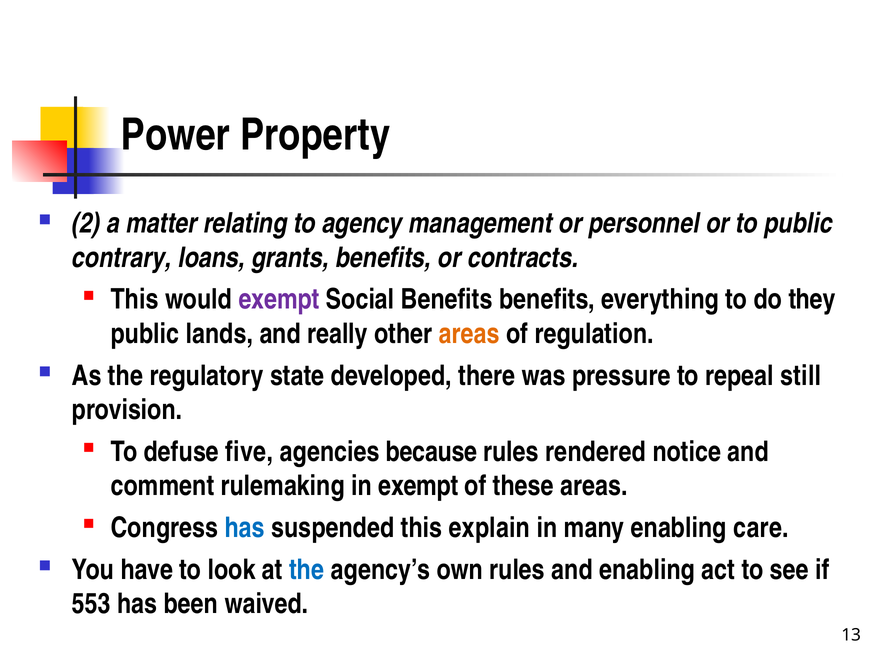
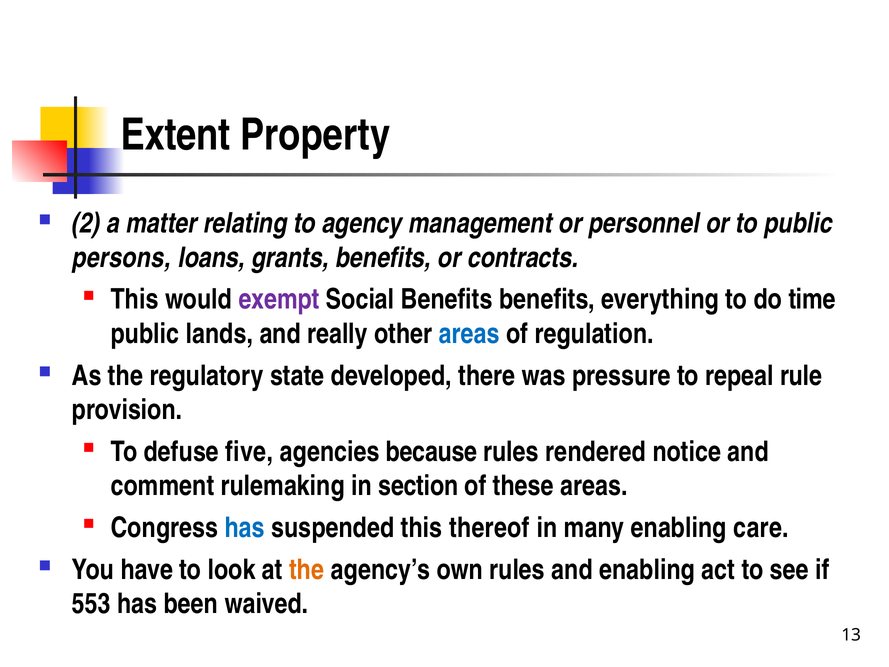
Power: Power -> Extent (176, 135)
contrary: contrary -> persons (122, 258)
they: they -> time (812, 300)
areas colour: orange -> blue (469, 334)
still: still -> rule (801, 376)
in exempt: exempt -> section (418, 486)
explain: explain -> thereof (489, 528)
the colour: blue -> orange (307, 570)
